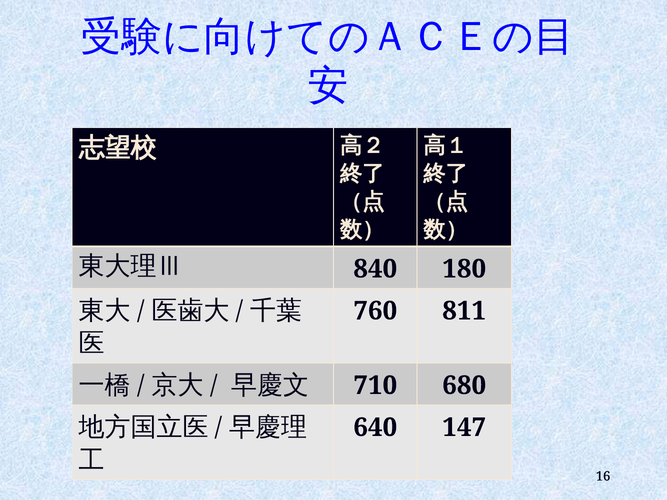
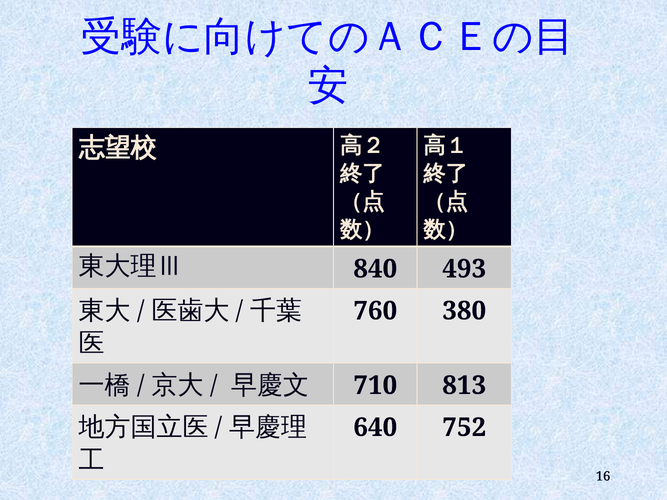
180: 180 -> 493 (464, 269)
811: 811 -> 380 (464, 311)
680: 680 -> 813 (464, 386)
147: 147 -> 752 (464, 428)
